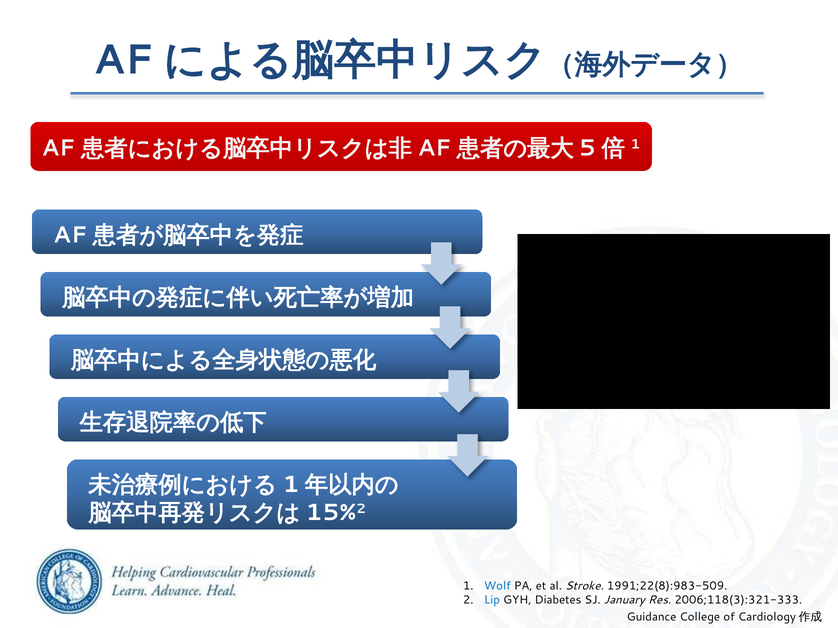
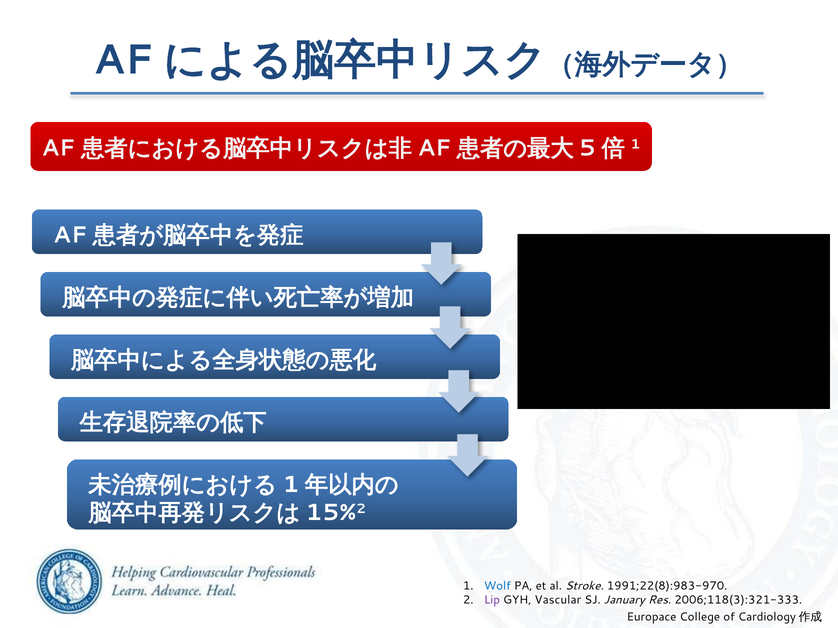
1991;22(8):983-509: 1991;22(8):983-509 -> 1991;22(8):983-970 (667, 586)
Lip colour: blue -> purple (492, 600)
Diabetes: Diabetes -> Vascular (558, 600)
Guidance: Guidance -> Europace (652, 617)
